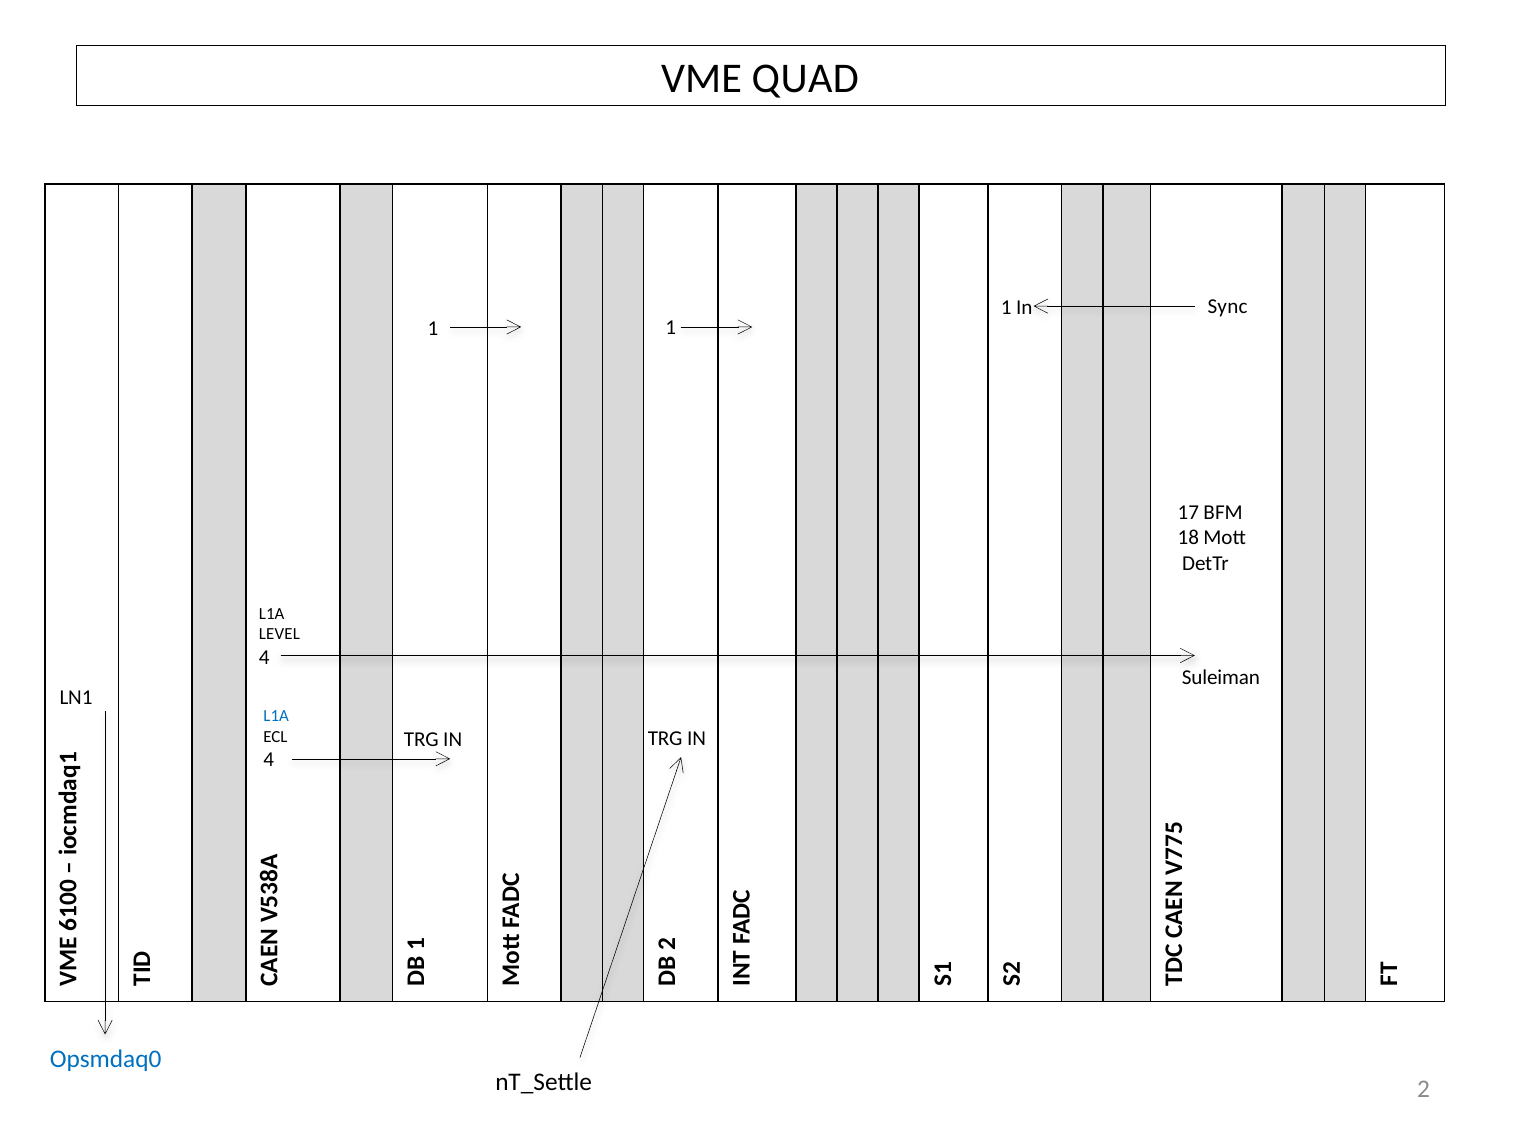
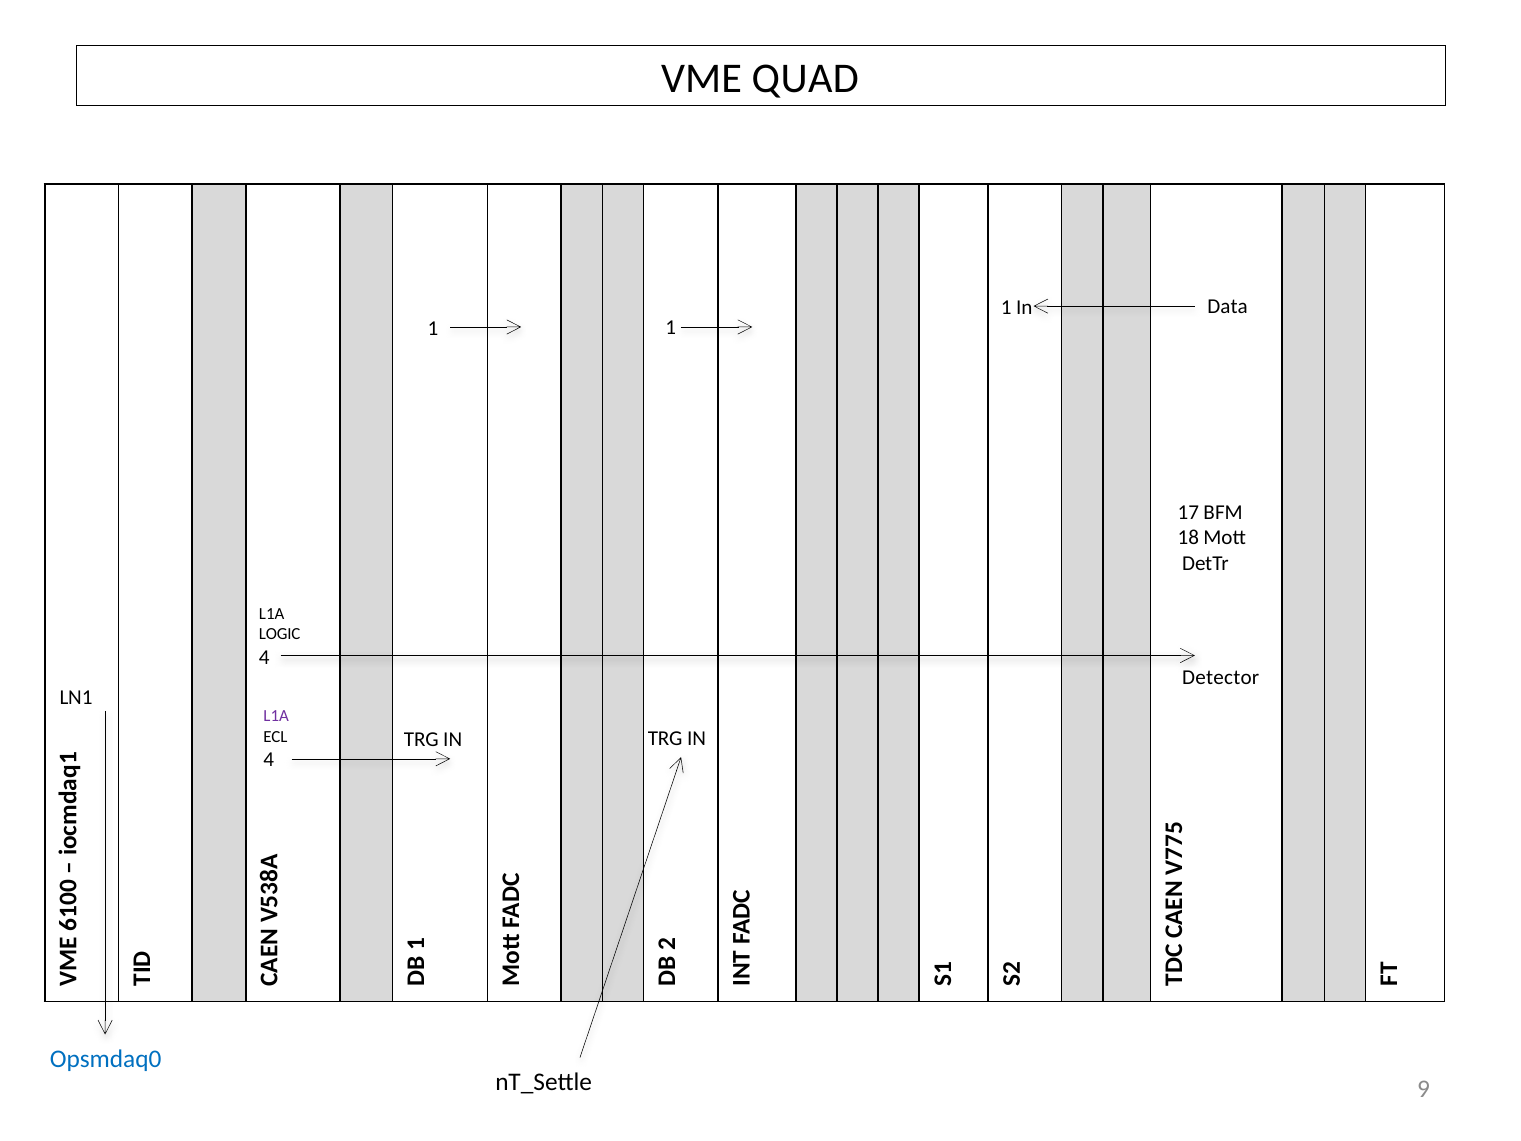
Sync: Sync -> Data (1228, 307)
LEVEL: LEVEL -> LOGIC (280, 634)
Suleiman: Suleiman -> Detector (1221, 677)
L1A colour: blue -> purple (276, 716)
nT_Settle 2: 2 -> 9 (1423, 1089)
